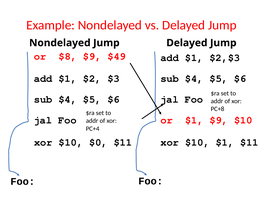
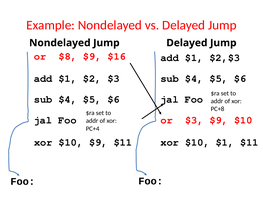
$49: $49 -> $16 (117, 56)
or $1: $1 -> $3 (194, 120)
$10 $0: $0 -> $9 (98, 143)
